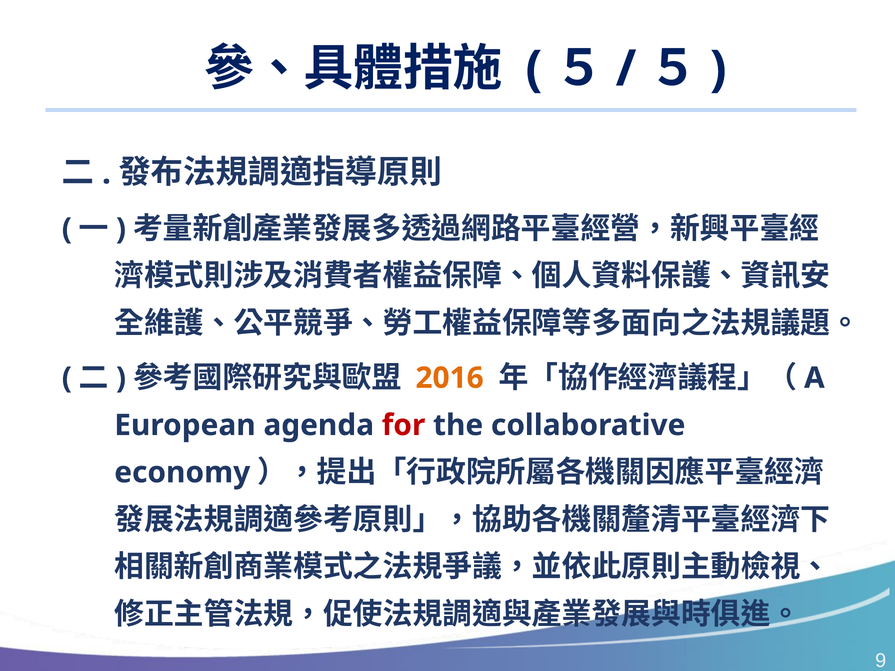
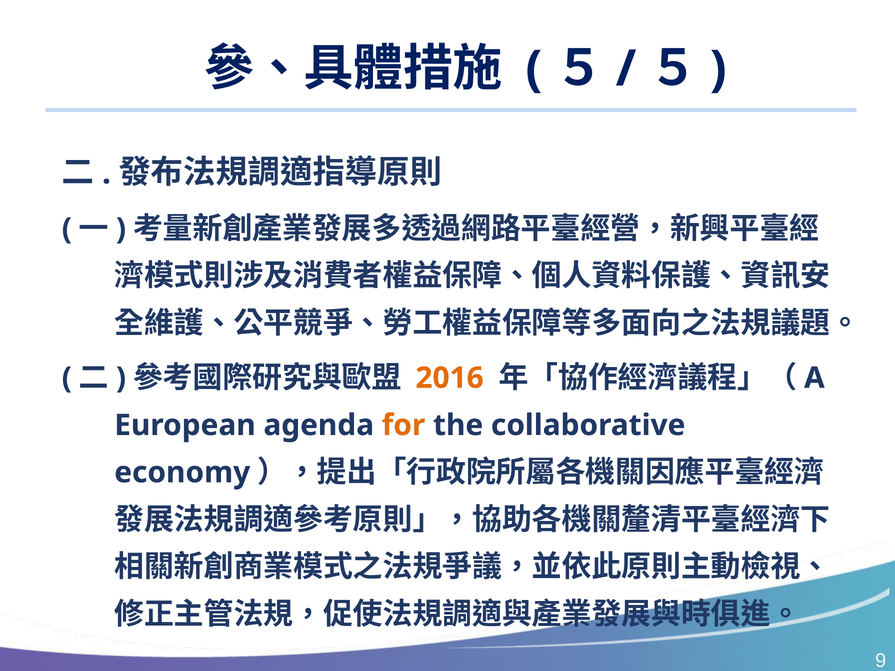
for colour: red -> orange (404, 425)
